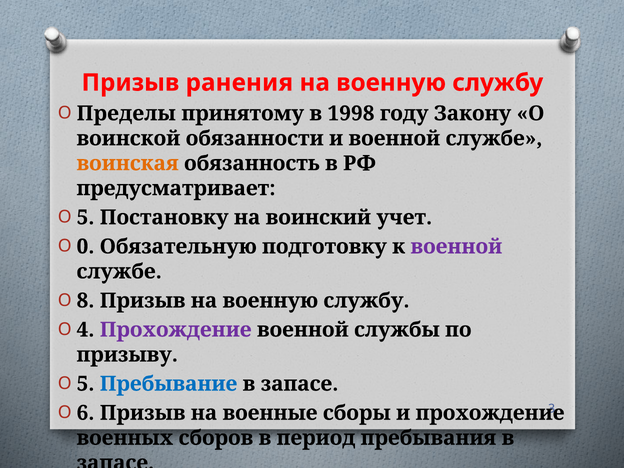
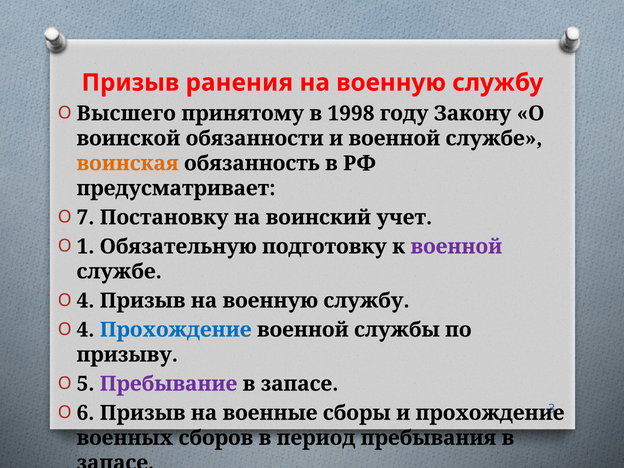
Пределы: Пределы -> Высшего (126, 113)
5: 5 -> 7 (85, 217)
0: 0 -> 1 (85, 247)
8: 8 -> 4 (85, 301)
Прохождение colour: purple -> blue (176, 330)
Пребывание colour: blue -> purple (169, 384)
